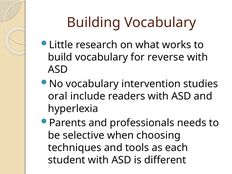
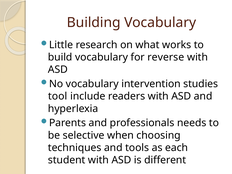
oral: oral -> tool (58, 96)
